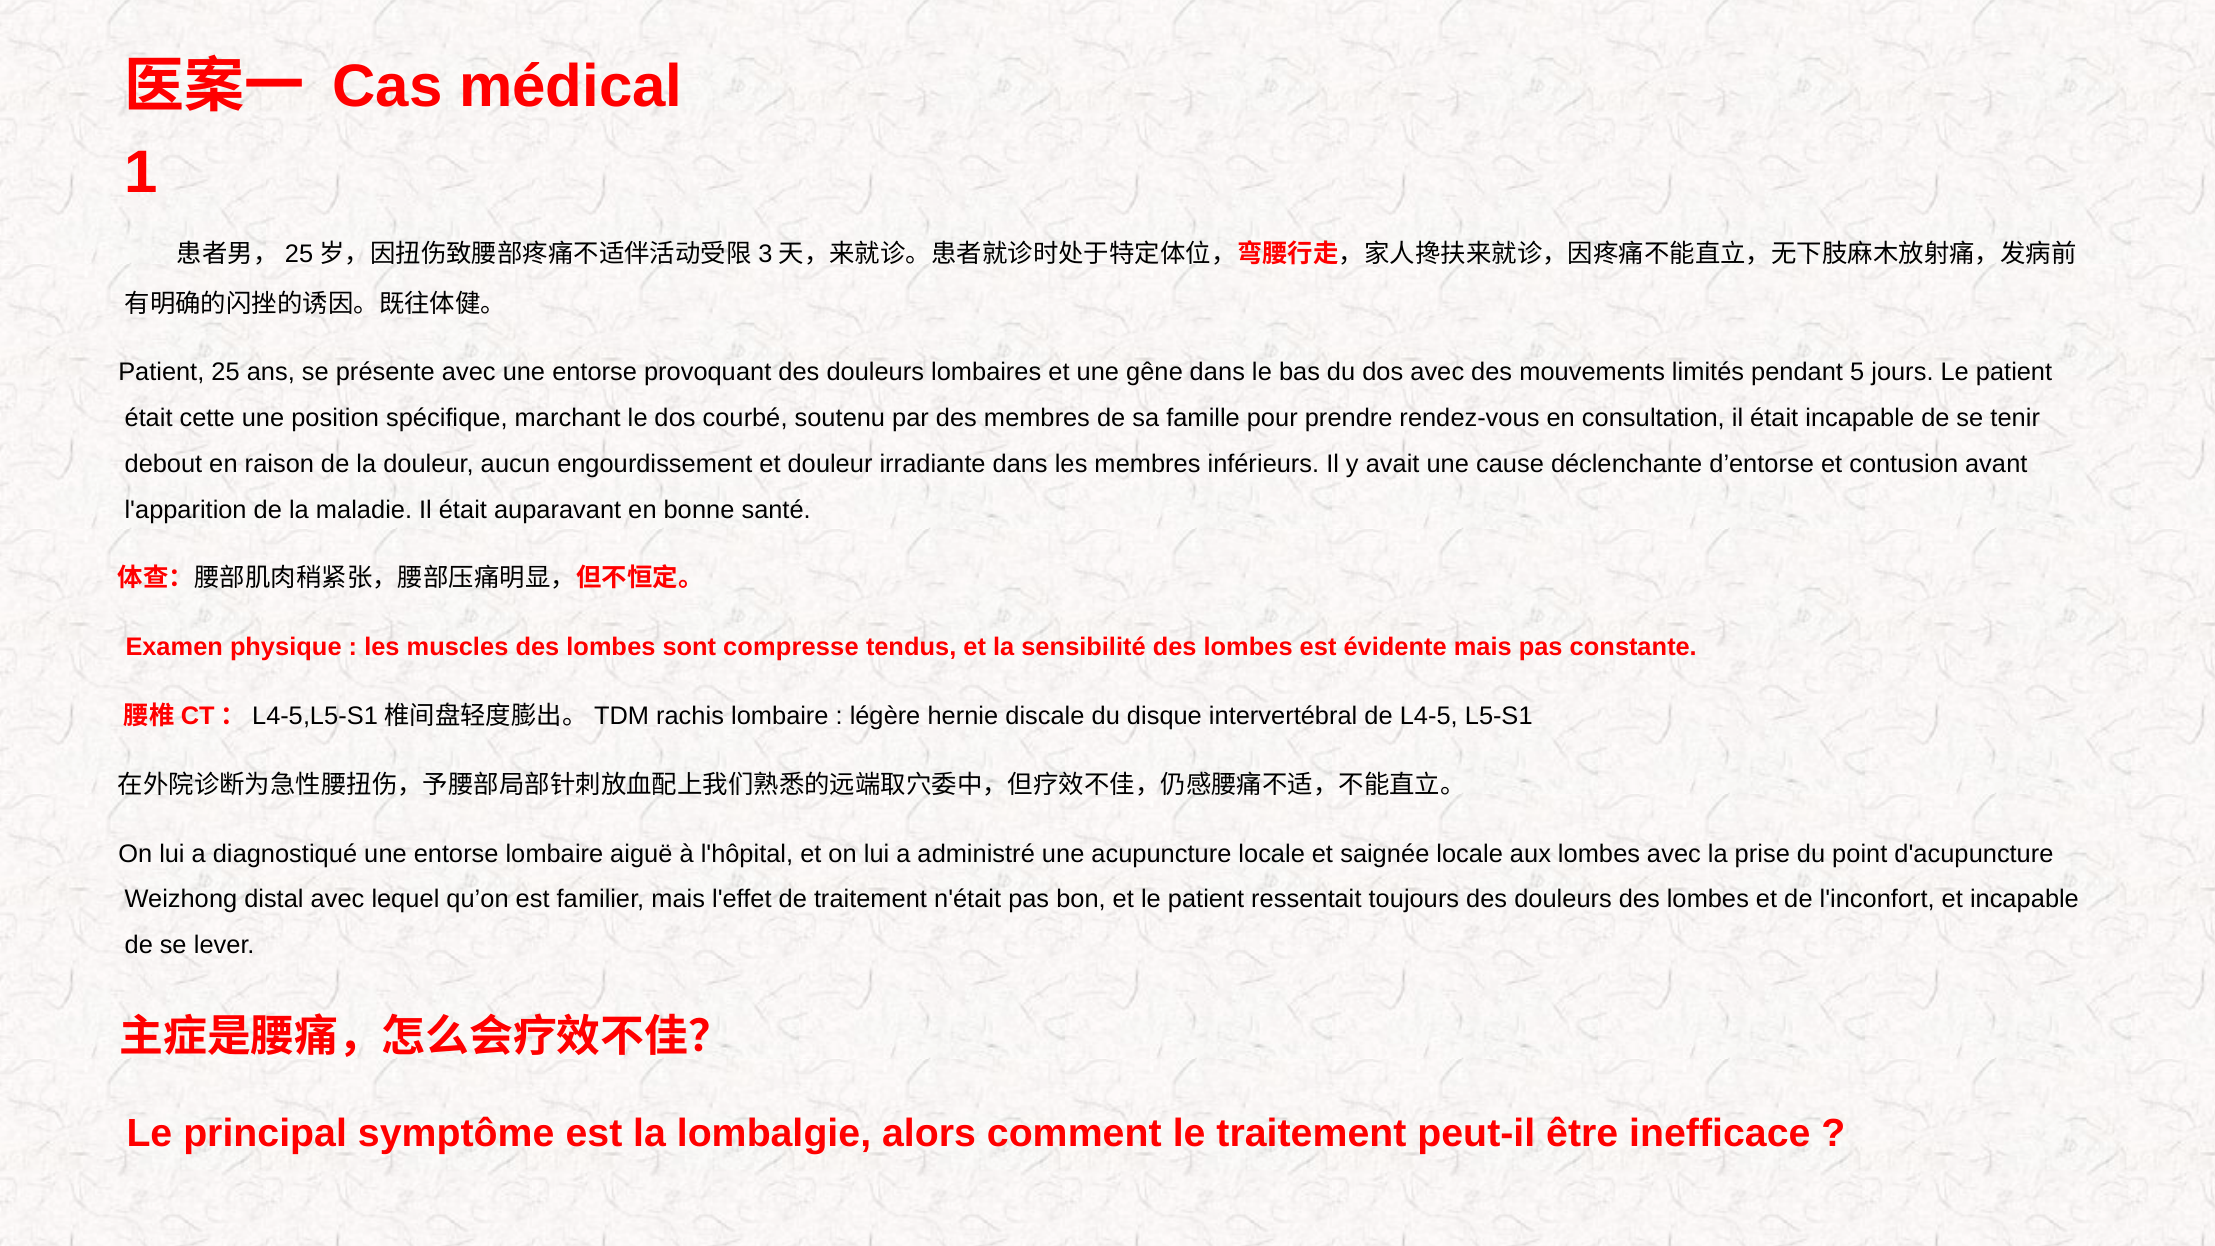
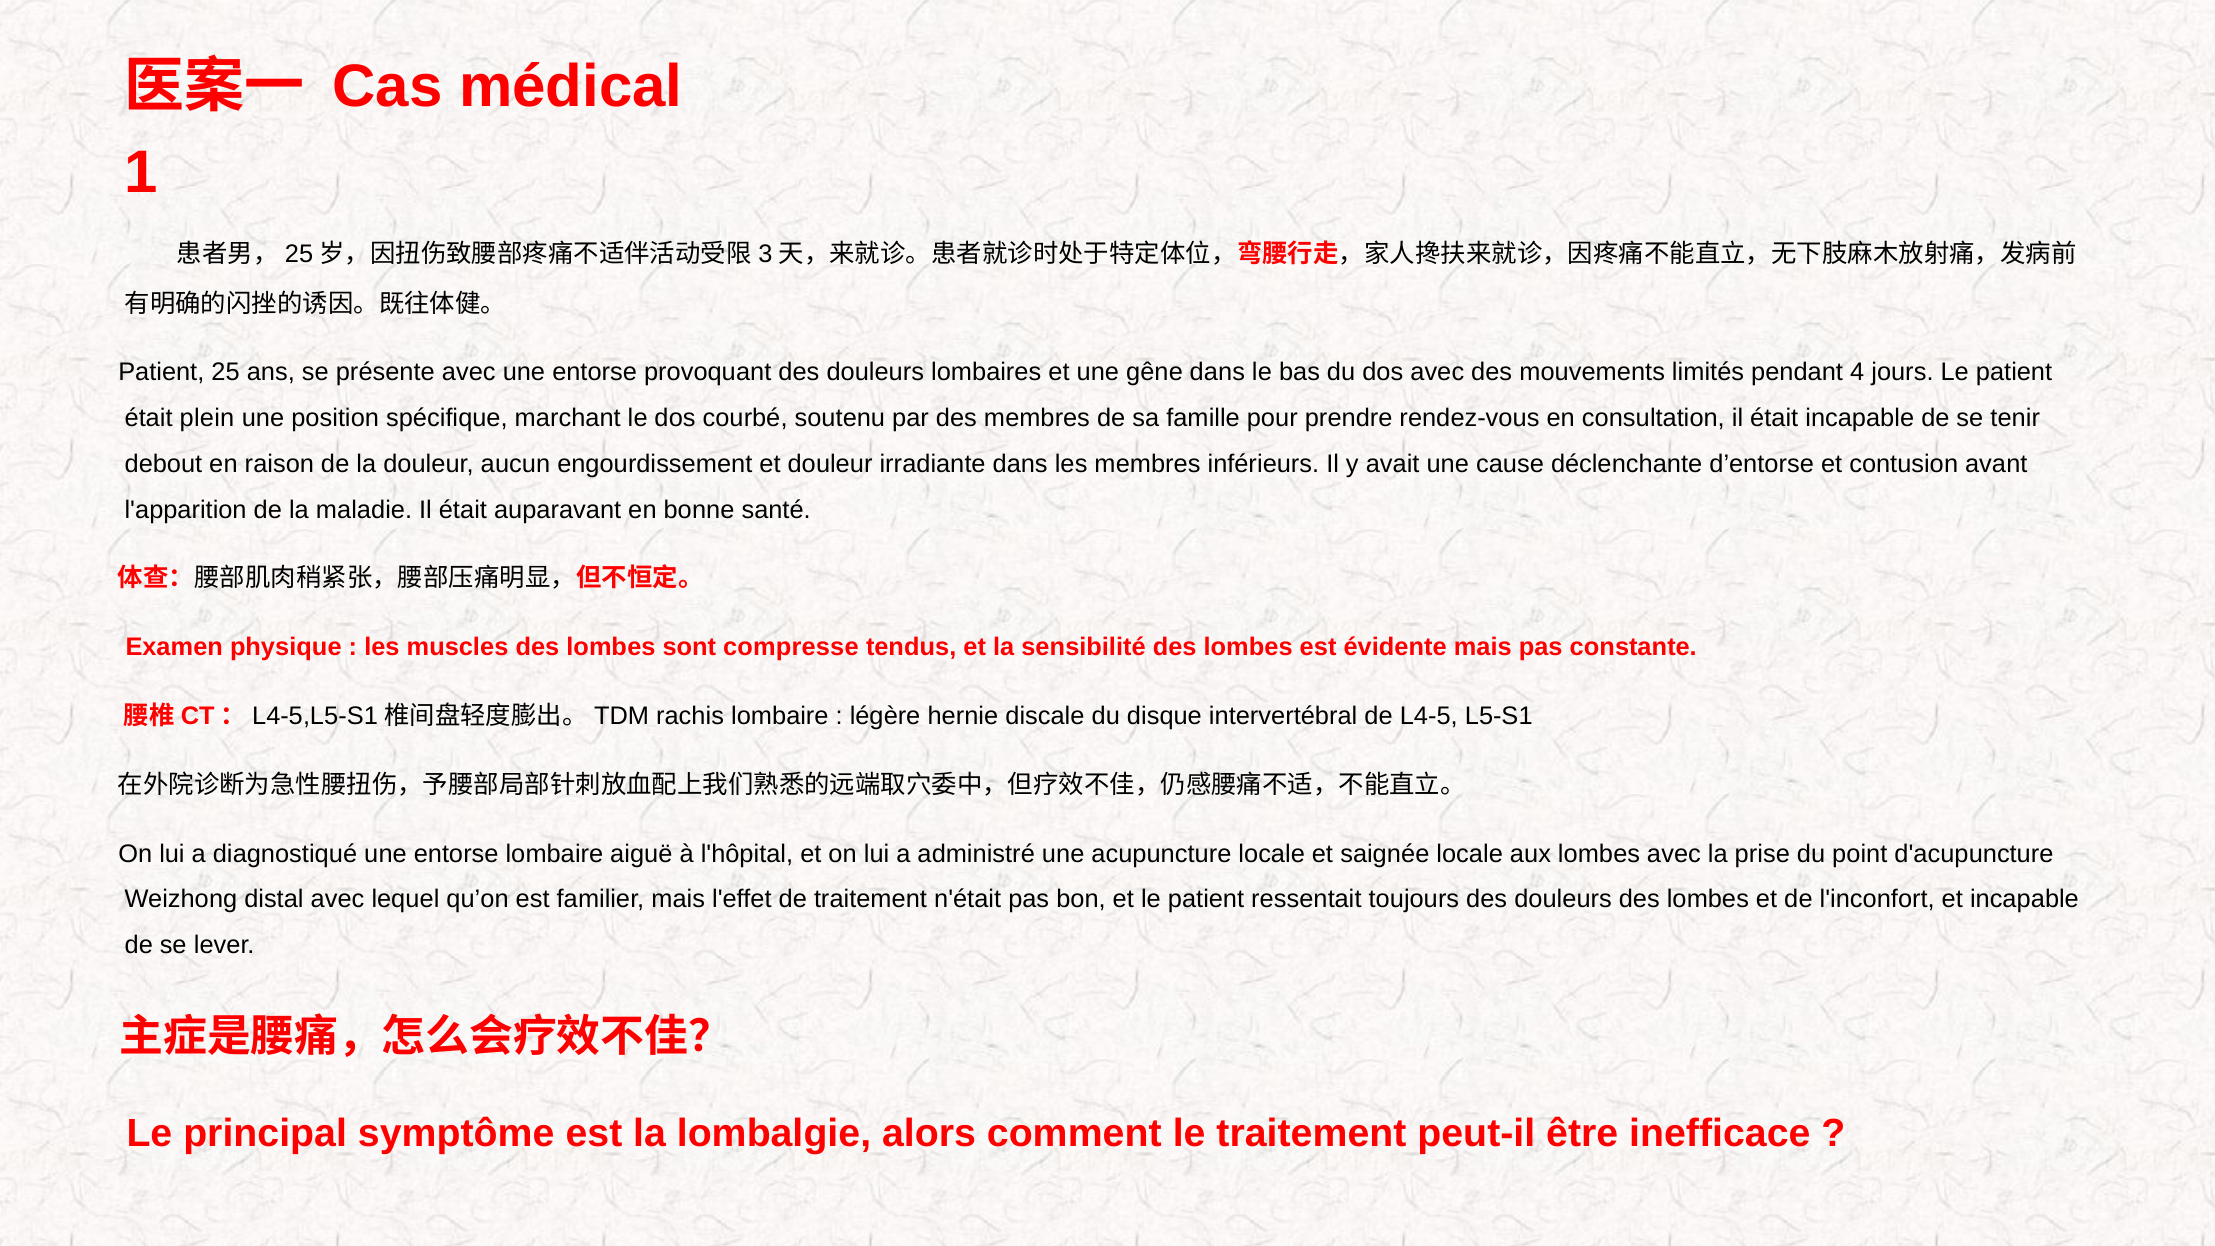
5: 5 -> 4 (1857, 373)
cette: cette -> plein (207, 418)
